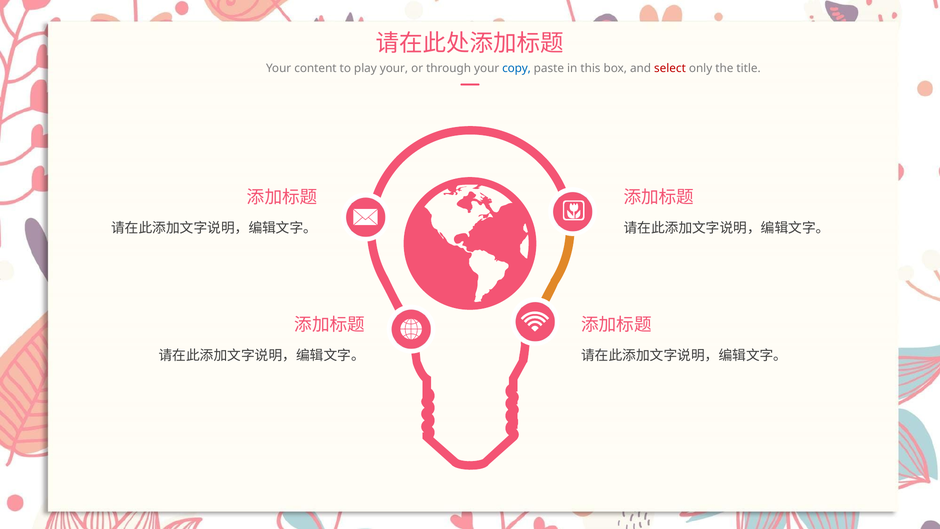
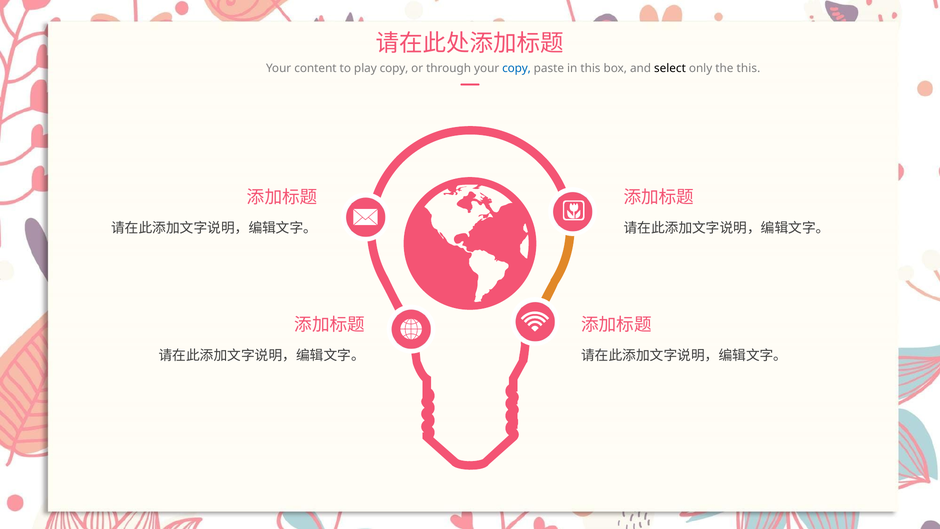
play your: your -> copy (394, 68)
select colour: red -> black (670, 68)
the title: title -> this (749, 68)
